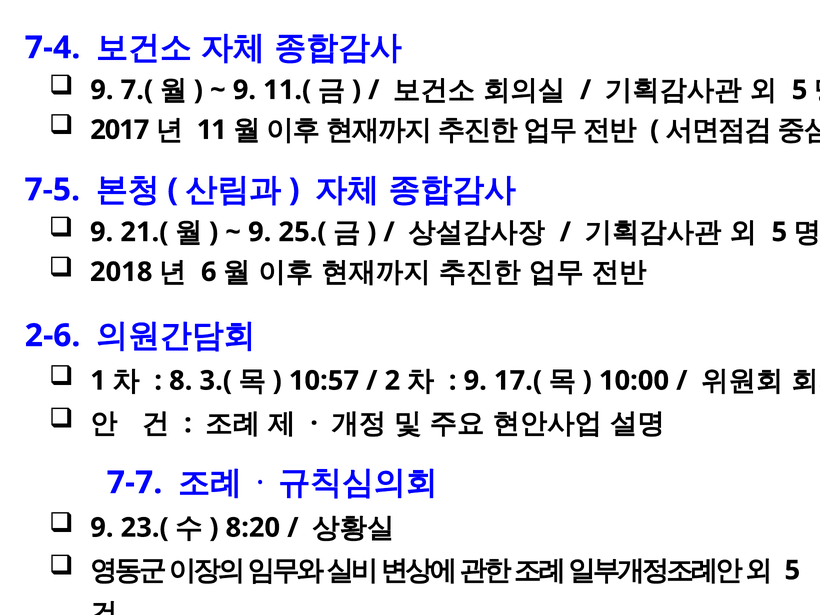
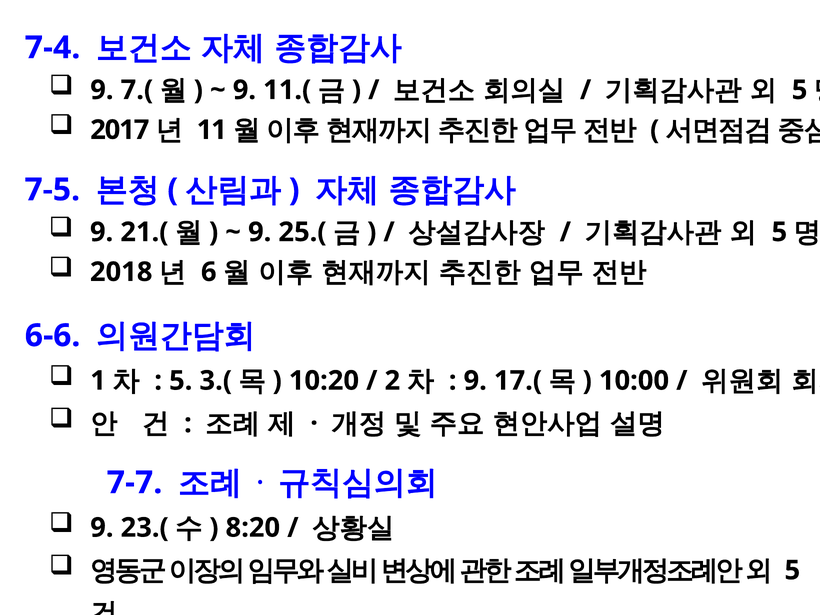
2-6: 2-6 -> 6-6 (53, 336)
8: 8 -> 5 (181, 381)
10:57: 10:57 -> 10:20 (324, 381)
